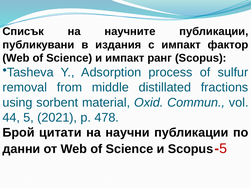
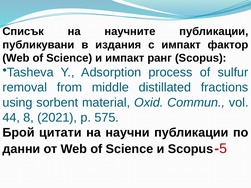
5: 5 -> 8 (29, 118)
478: 478 -> 575 (107, 118)
